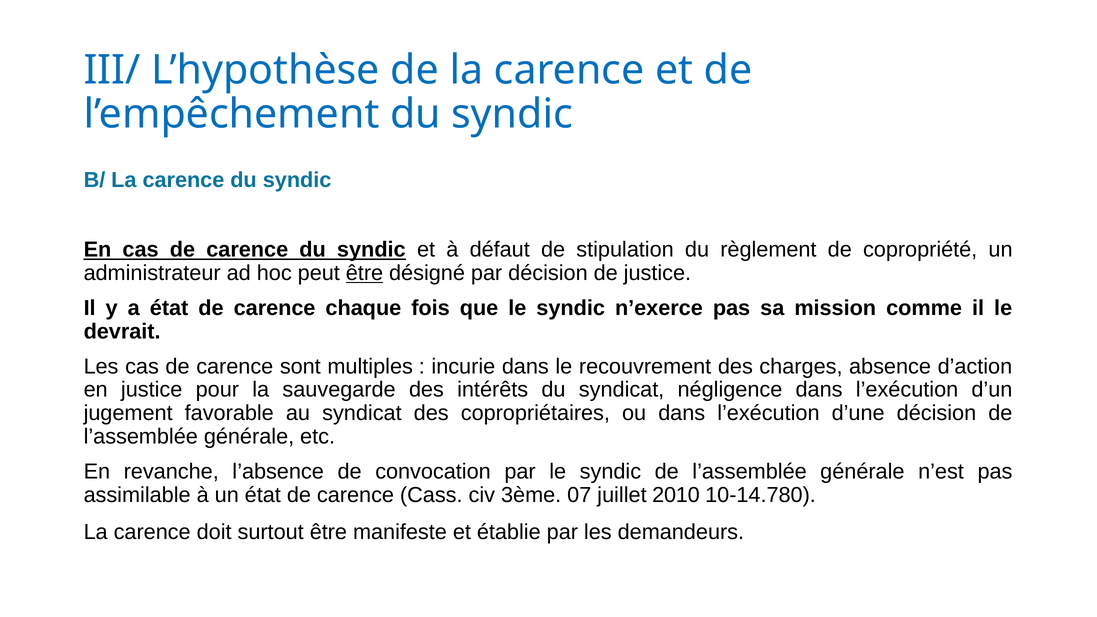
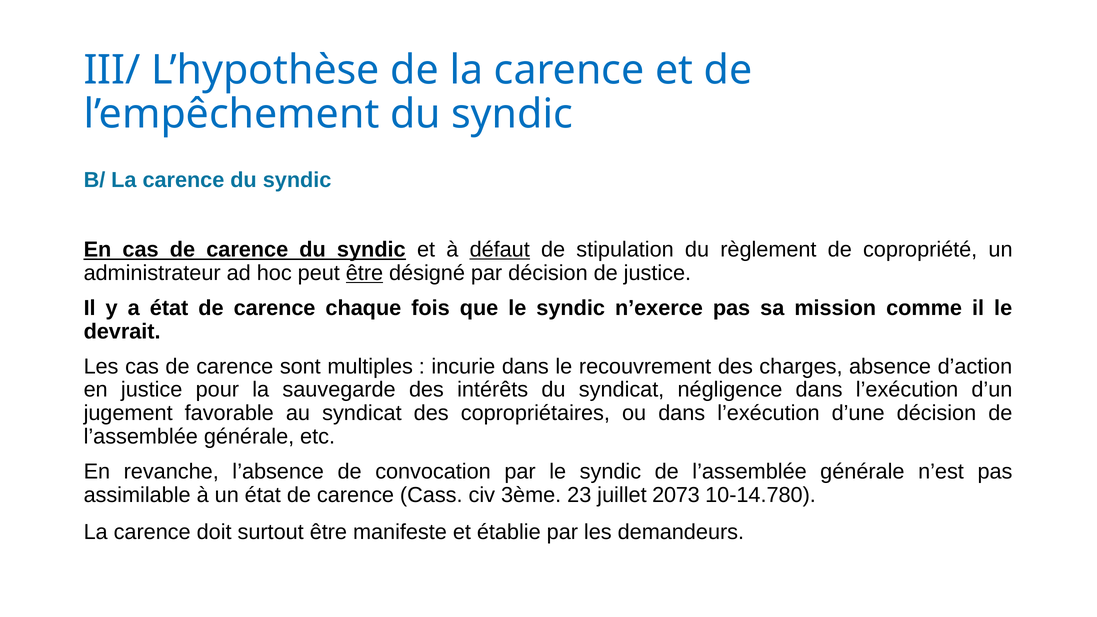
défaut underline: none -> present (500, 250)
07: 07 -> 23 (579, 495)
2010: 2010 -> 2073 (676, 495)
